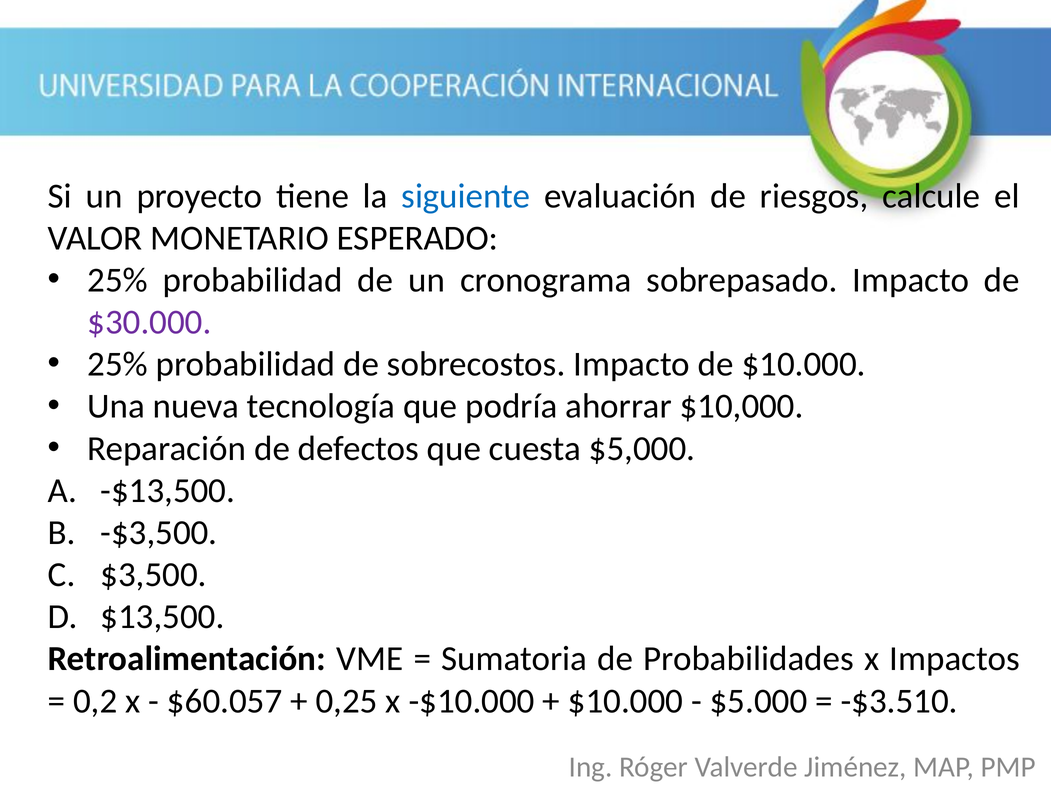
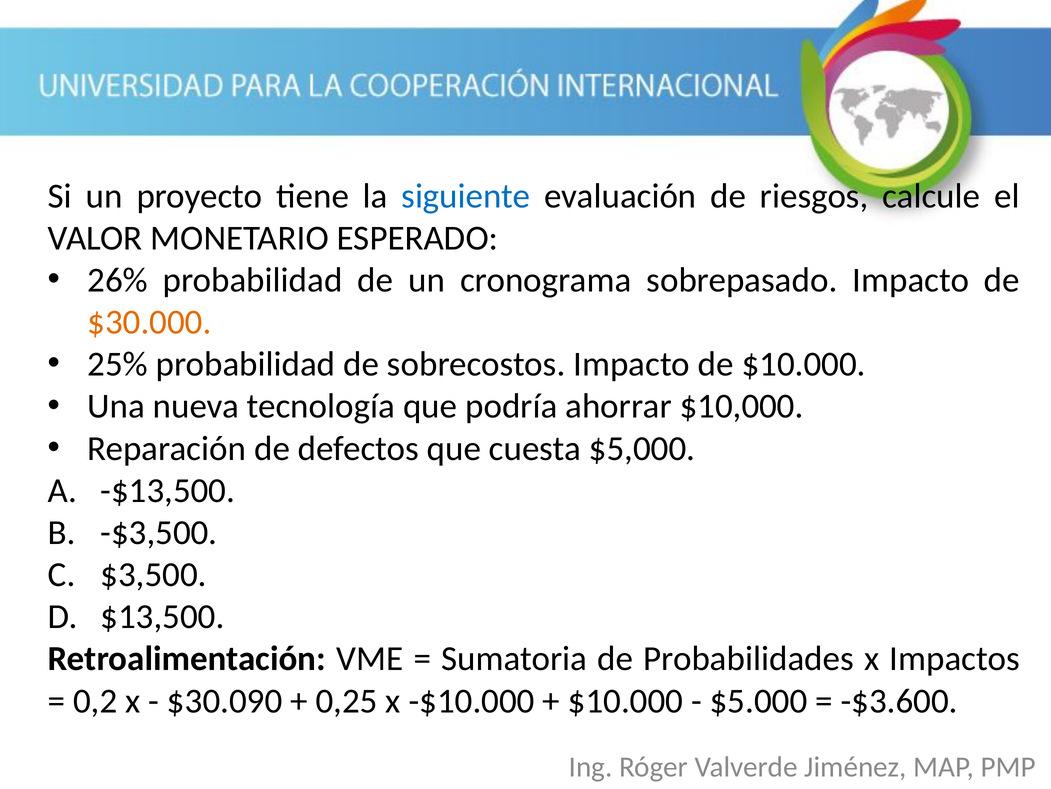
25%: 25% -> 26% (118, 280)
$30.000 colour: purple -> orange (149, 322)
$60.057: $60.057 -> $30.090 (225, 700)
-$3.510: -$3.510 -> -$3.600 (899, 700)
